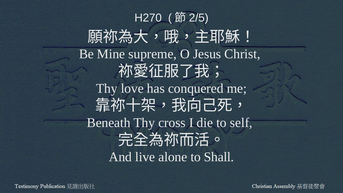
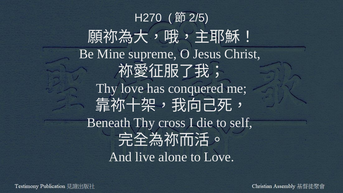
to Shall: Shall -> Love (219, 157)
